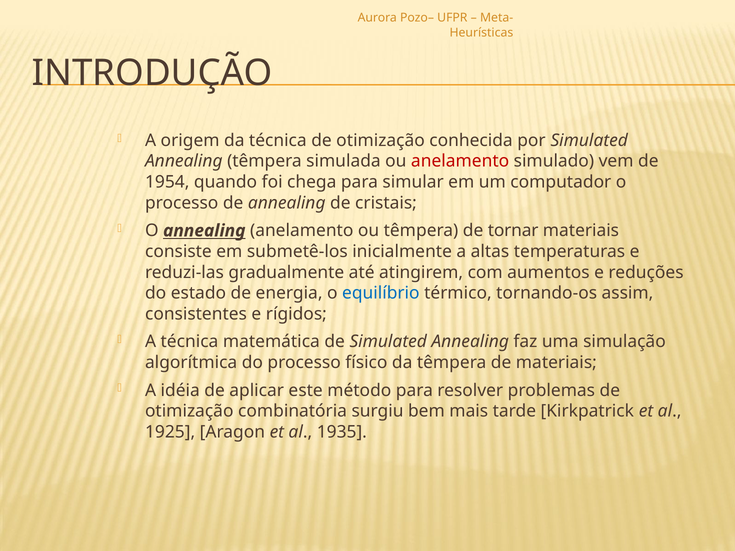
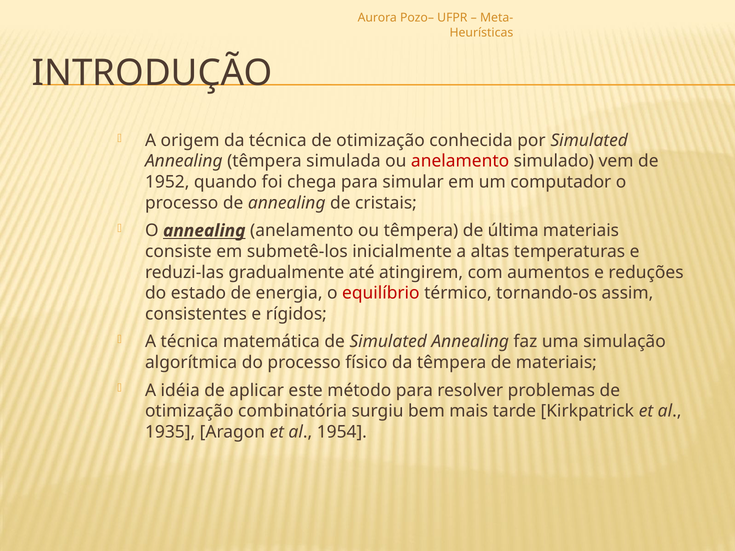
1954: 1954 -> 1952 (167, 182)
tornar: tornar -> última (513, 231)
equilíbrio colour: blue -> red (381, 293)
1925: 1925 -> 1935 (170, 432)
1935: 1935 -> 1954 (342, 432)
